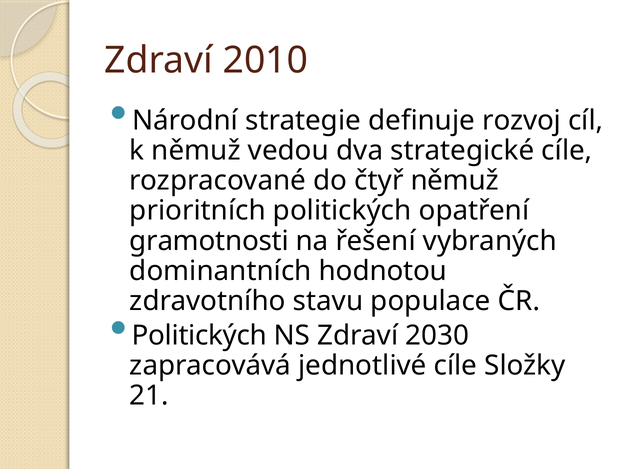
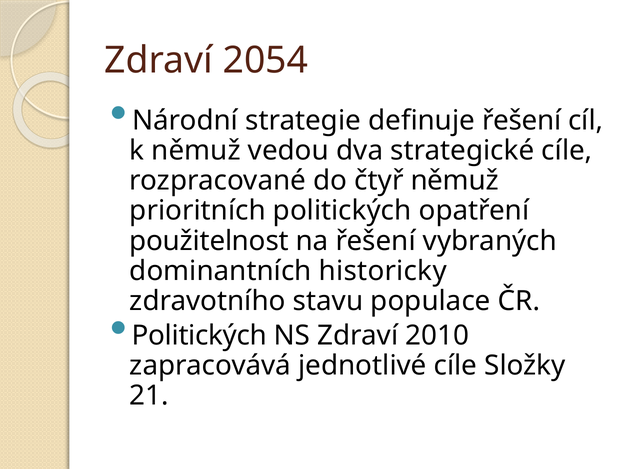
2010: 2010 -> 2054 (265, 61)
definuje rozvoj: rozvoj -> řešení (522, 121)
gramotnosti: gramotnosti -> použitelnost (209, 241)
hodnotou: hodnotou -> historicky (383, 271)
2030: 2030 -> 2010 (437, 336)
